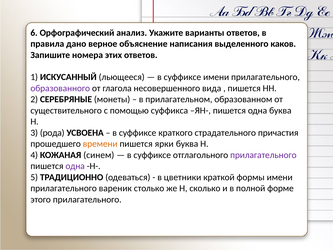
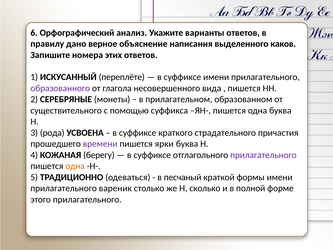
правила: правила -> правилу (47, 44)
льющееся: льющееся -> переплёте (122, 77)
времени colour: orange -> purple (100, 144)
синем: синем -> берегу (99, 155)
одна colour: purple -> orange (75, 166)
цветники: цветники -> песчаный (183, 177)
